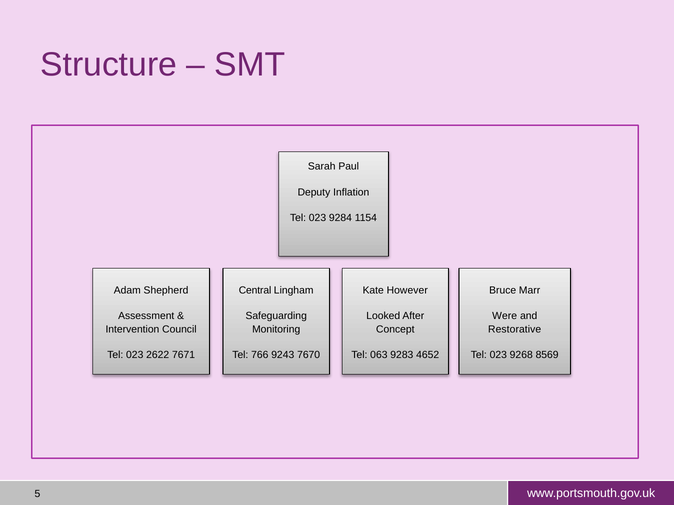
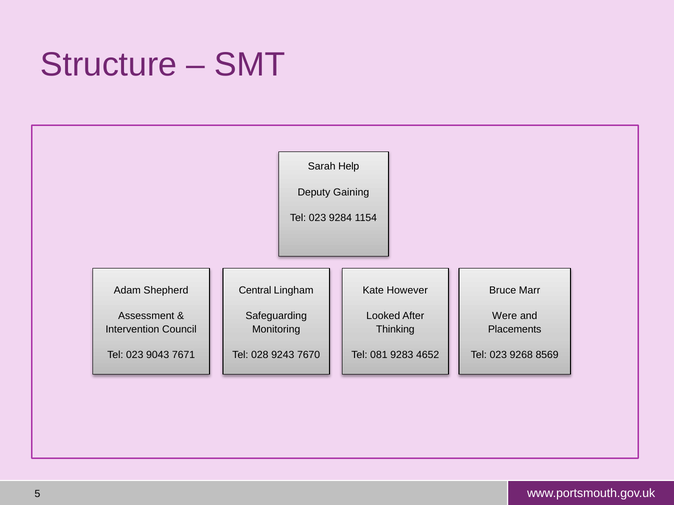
Paul: Paul -> Help (349, 167)
Inflation: Inflation -> Gaining (351, 192)
Concept: Concept -> Thinking (395, 329)
Restorative: Restorative -> Placements (515, 329)
2622: 2622 -> 9043 (158, 355)
766: 766 -> 028 (260, 355)
063: 063 -> 081 (379, 355)
